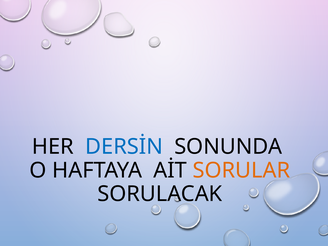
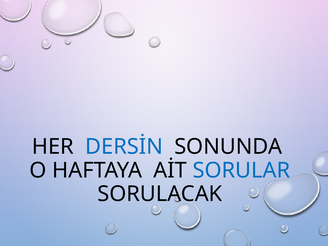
SORULAR colour: orange -> blue (241, 170)
